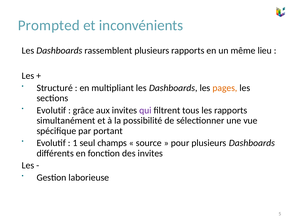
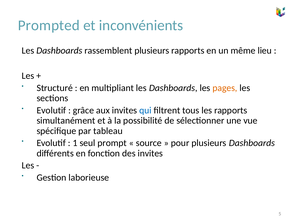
qui colour: purple -> blue (145, 110)
portant: portant -> tableau (108, 131)
champs: champs -> prompt (112, 143)
